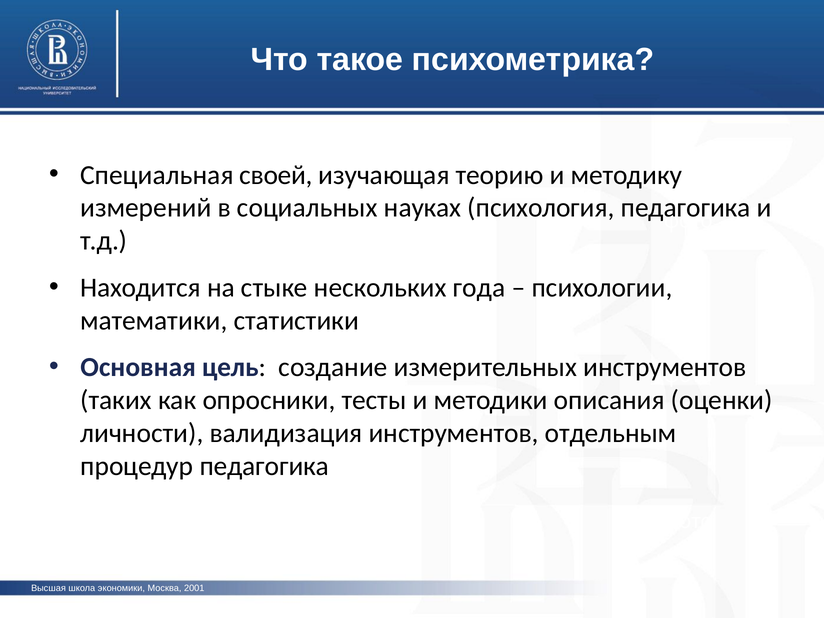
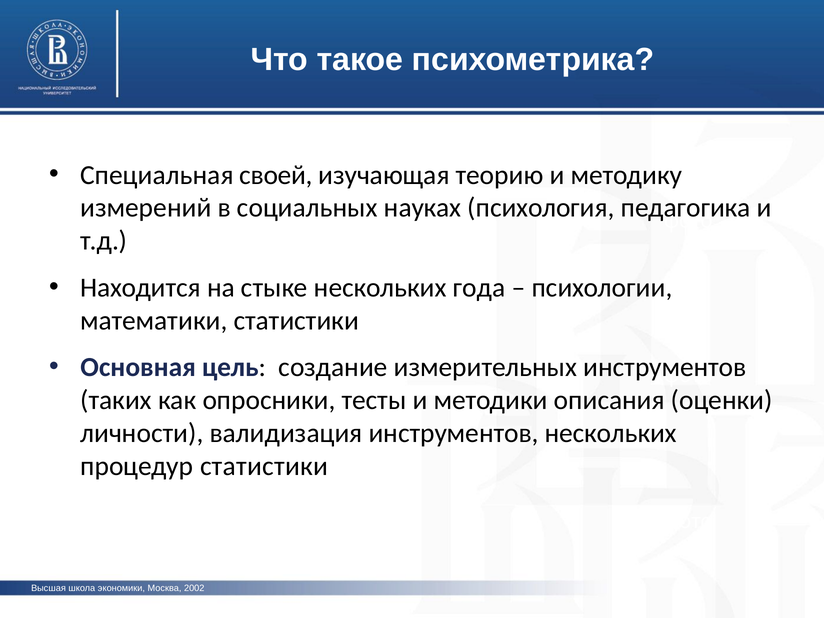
инструментов отдельным: отдельным -> нескольких (611, 433)
процедур педагогика: педагогика -> статистики (264, 466)
2001: 2001 -> 2002 (194, 588)
